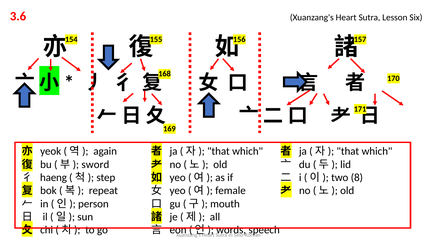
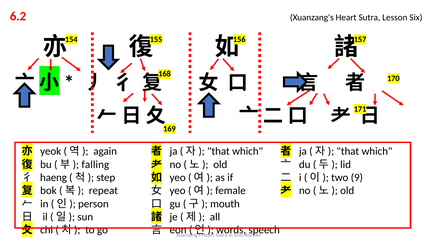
3.6: 3.6 -> 6.2 (18, 16)
sword: sword -> falling (95, 164)
8: 8 -> 9 (357, 177)
